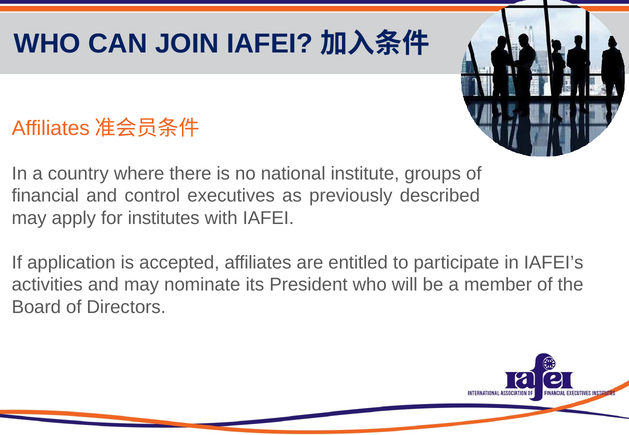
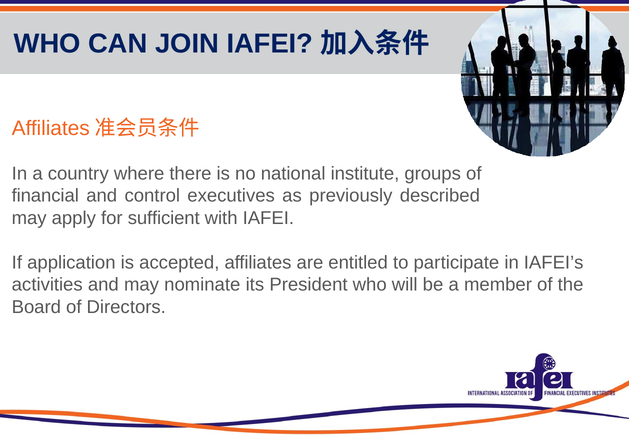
institutes: institutes -> sufficient (164, 218)
